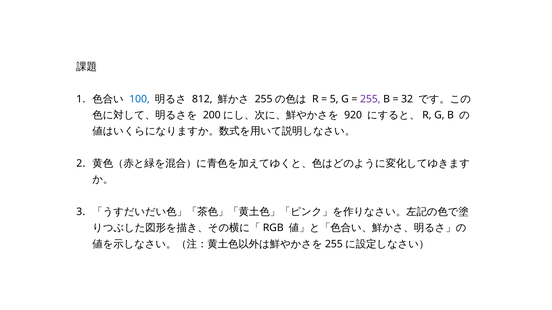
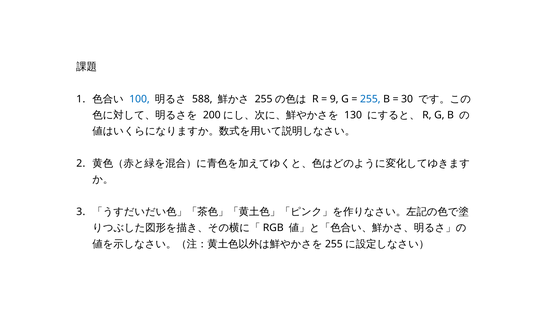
812: 812 -> 588 (202, 99)
5: 5 -> 9 (334, 99)
255 colour: purple -> blue (370, 99)
32: 32 -> 30 (407, 99)
920: 920 -> 130 (353, 115)
